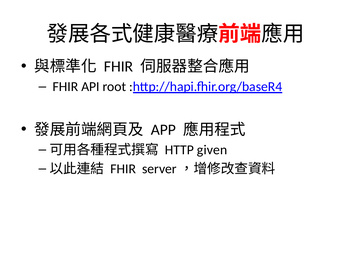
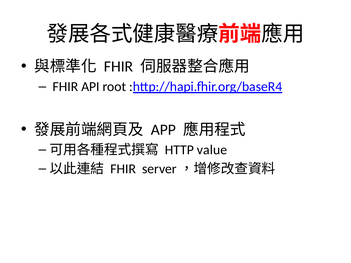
given: given -> value (212, 150)
